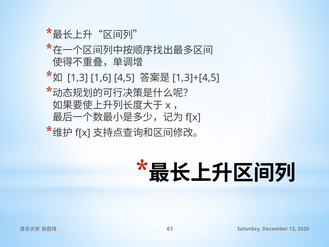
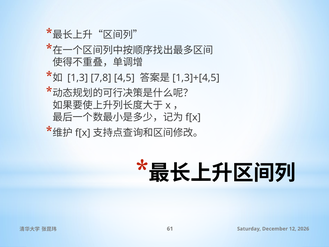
1,6: 1,6 -> 7,8 (101, 78)
